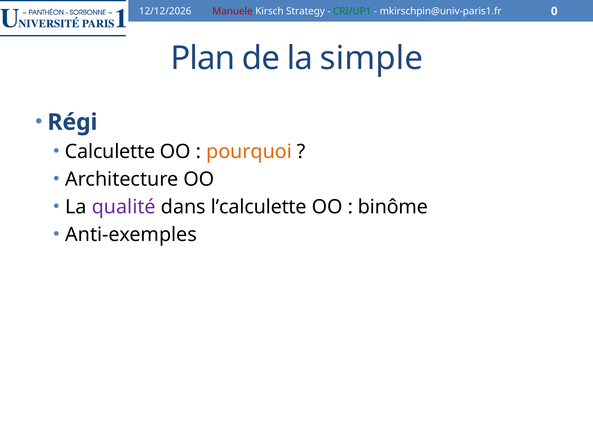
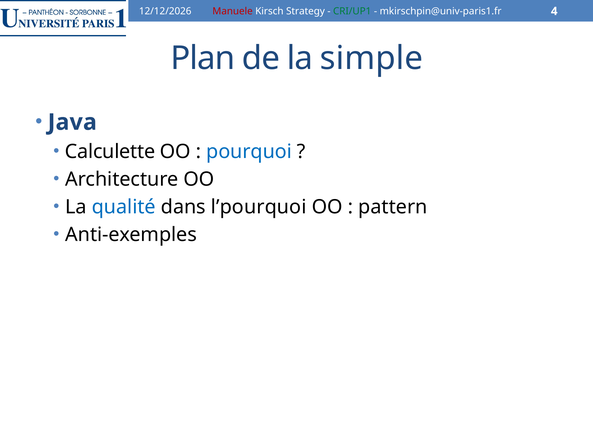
0: 0 -> 4 (554, 11)
Régi: Régi -> Java (72, 122)
pourquoi colour: orange -> blue (249, 152)
qualité colour: purple -> blue (124, 207)
l’calculette: l’calculette -> l’pourquoi (259, 207)
binôme: binôme -> pattern (393, 207)
